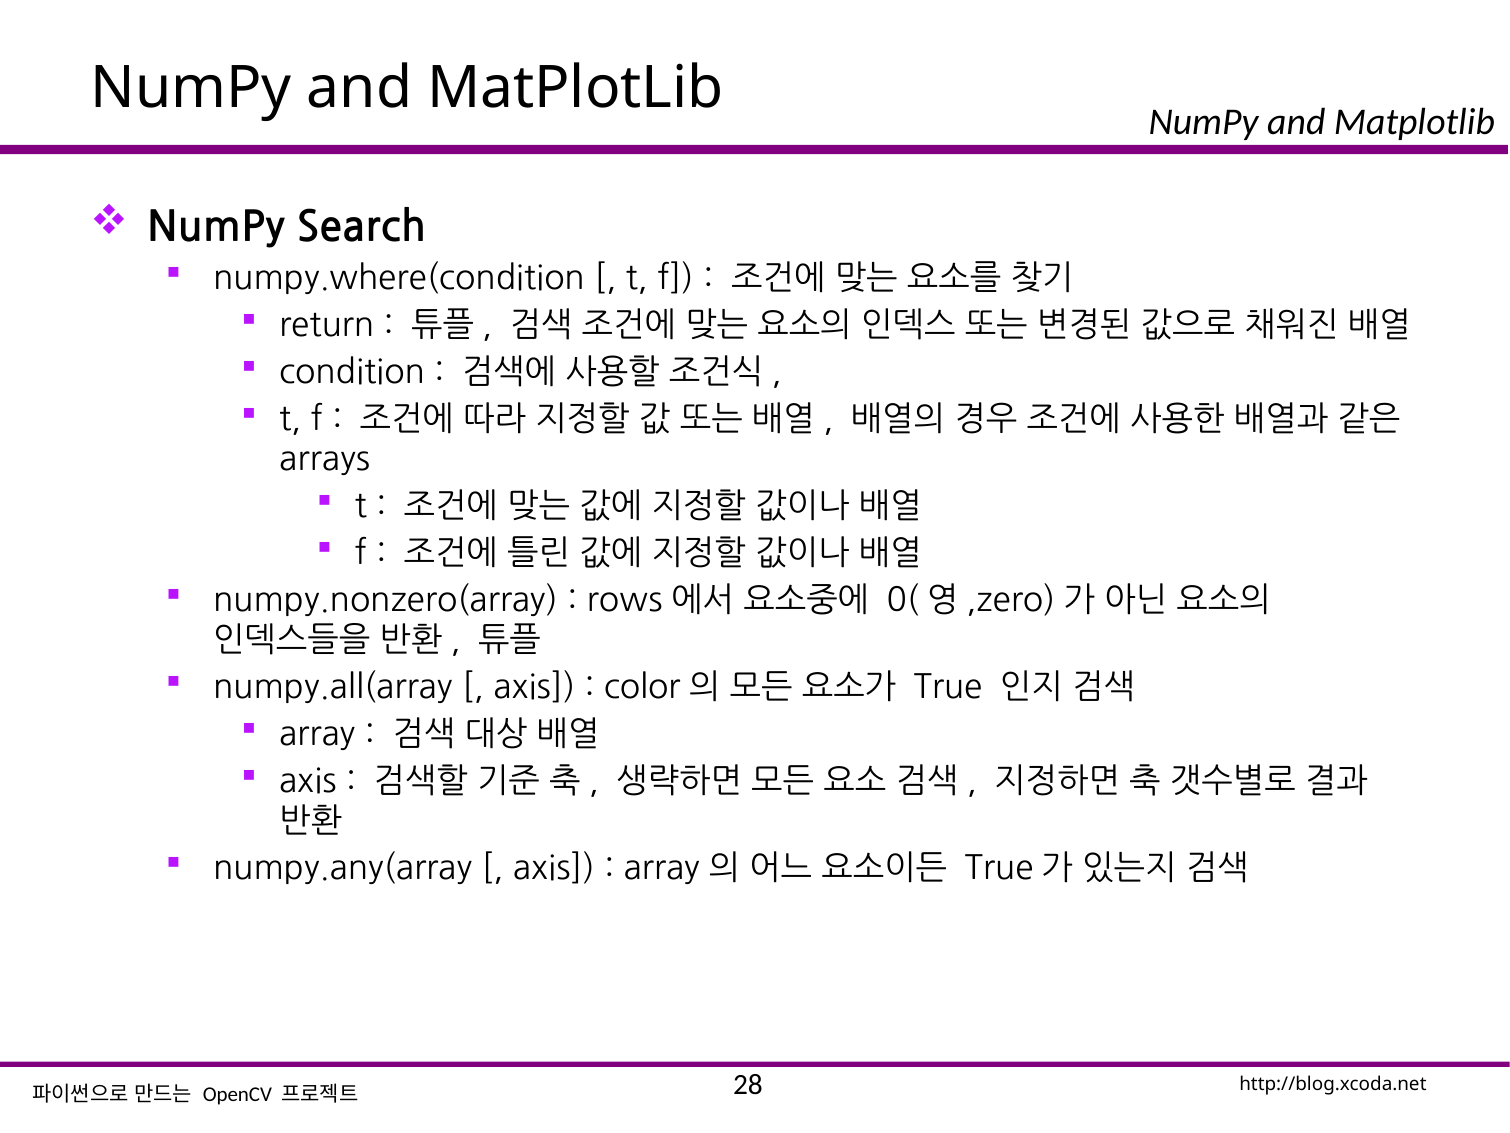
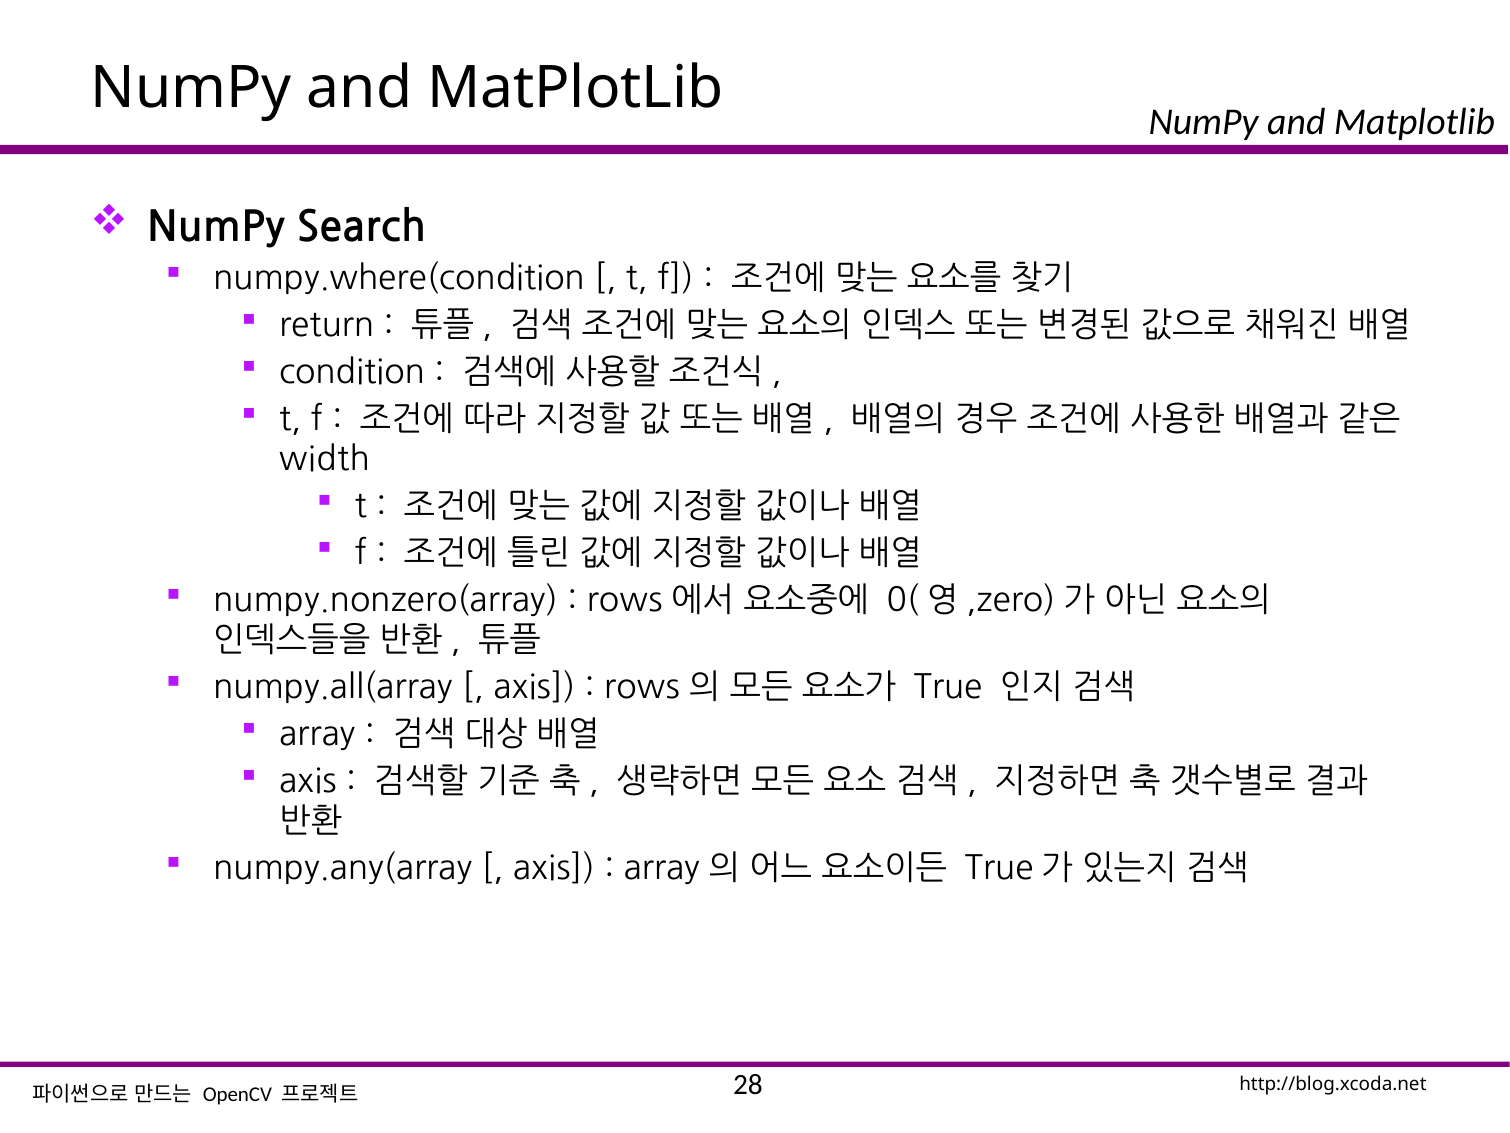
arrays: arrays -> width (325, 460)
color: color -> rows (642, 687)
